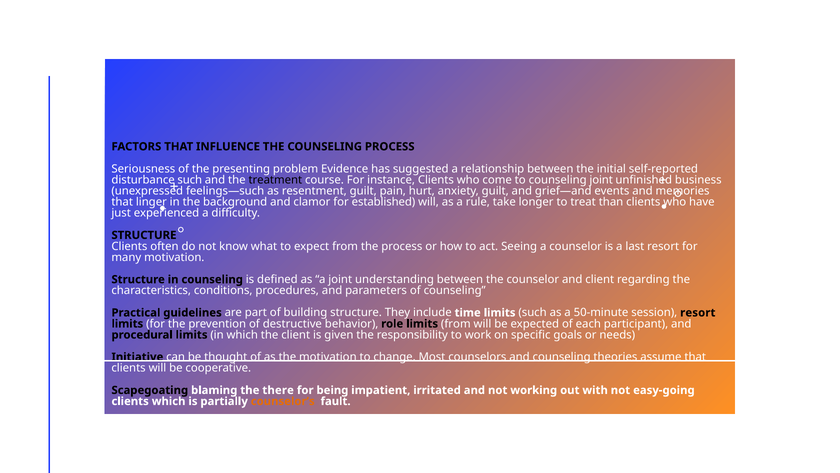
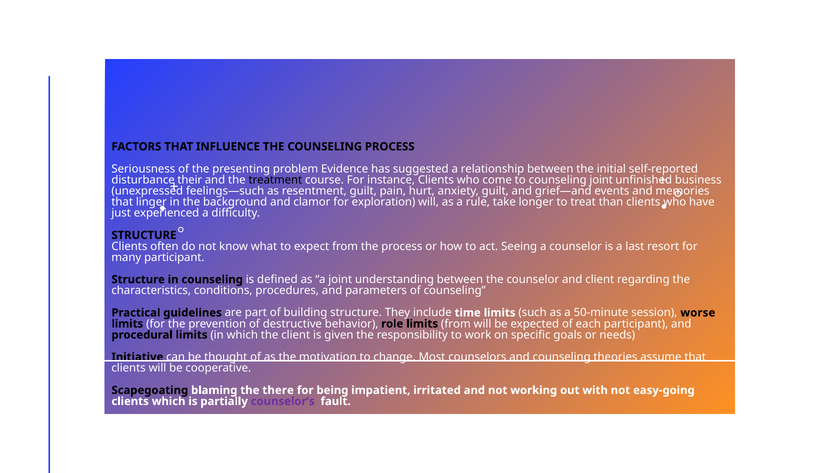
disturbance such: such -> their (190, 180)
established: established -> exploration (383, 202)
many motivation: motivation -> participant (174, 257)
session resort: resort -> worse (698, 312)
counselor’s colour: orange -> purple (283, 401)
